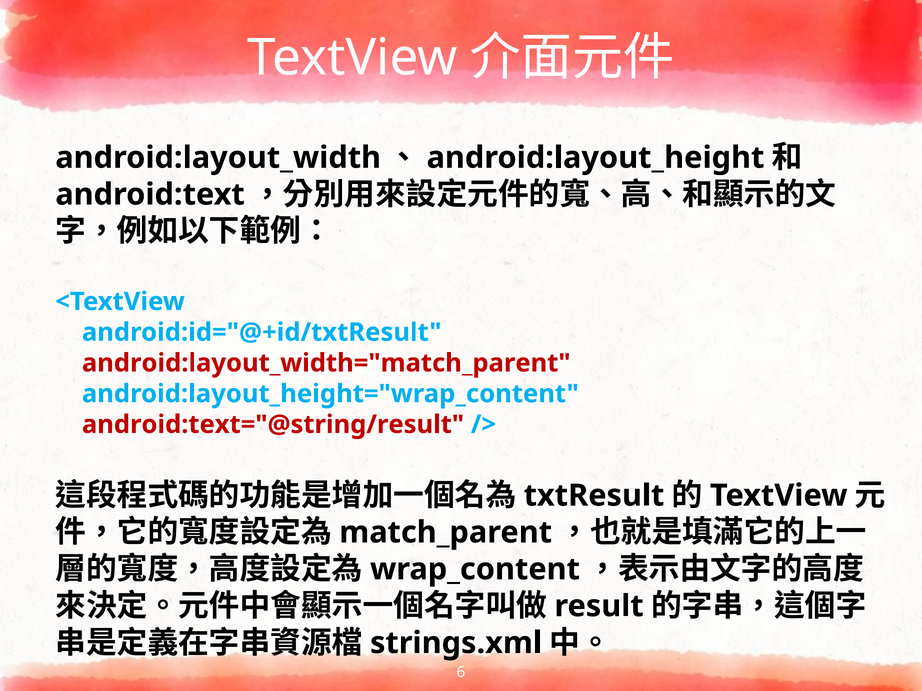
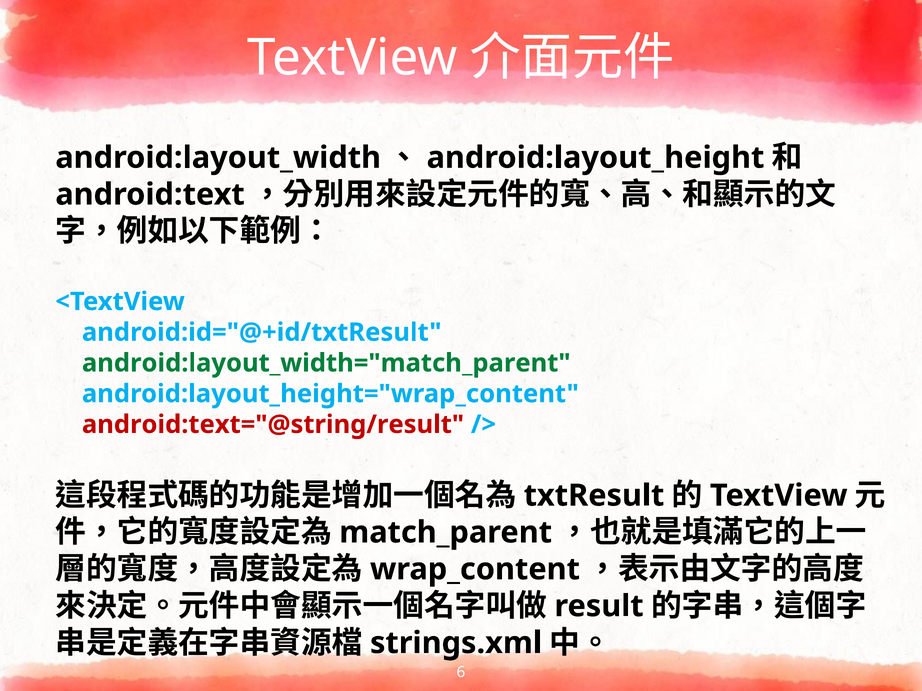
android:layout_width="match_parent colour: red -> green (326, 363)
